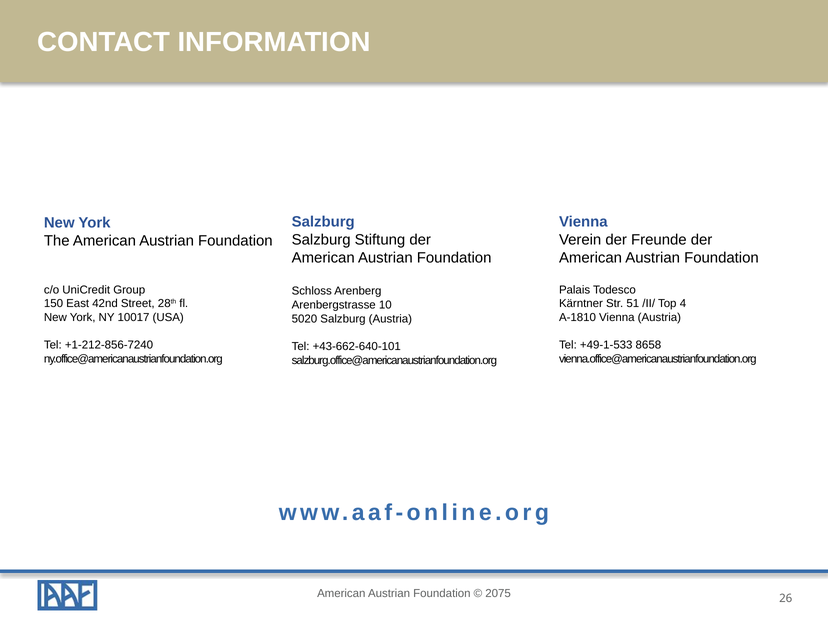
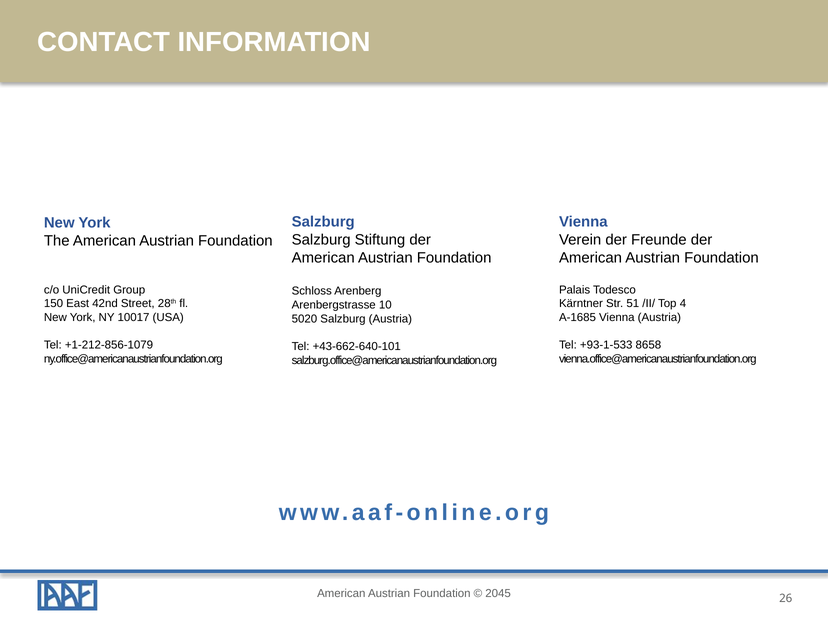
A-1810: A-1810 -> A-1685 (578, 317)
+1-212-856-7240: +1-212-856-7240 -> +1-212-856-1079 (109, 345)
+49-1-533: +49-1-533 -> +93-1-533 (606, 345)
2075: 2075 -> 2045 (498, 593)
